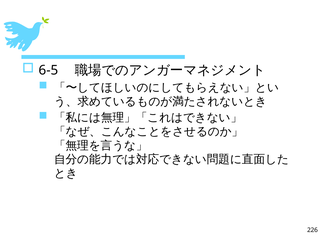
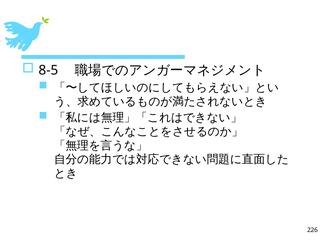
6-5: 6-5 -> 8-5 (48, 70)
